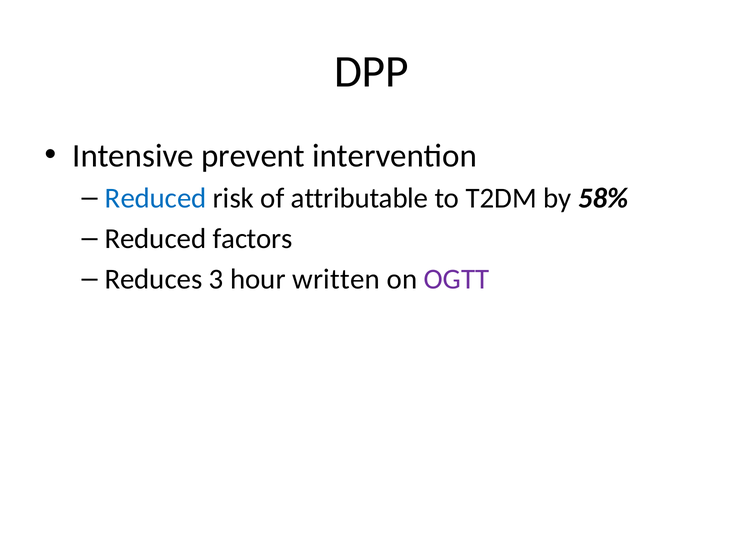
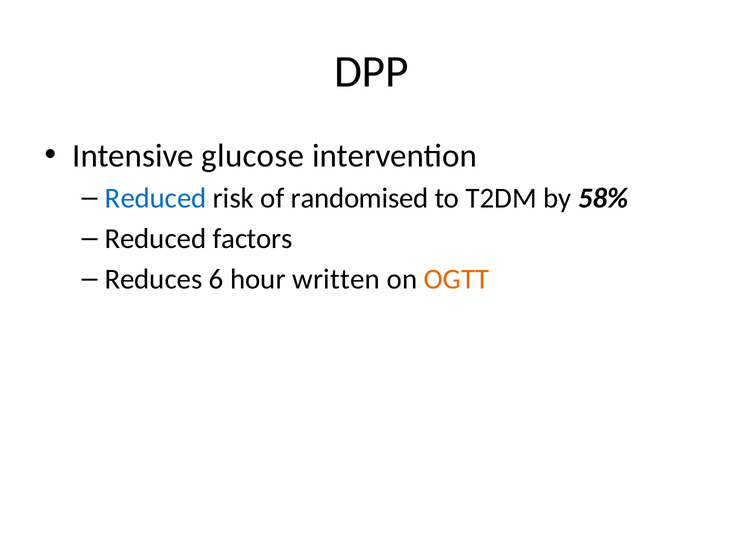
prevent: prevent -> glucose (253, 156)
attributable: attributable -> randomised (360, 199)
3: 3 -> 6 (216, 280)
OGTT colour: purple -> orange (456, 280)
